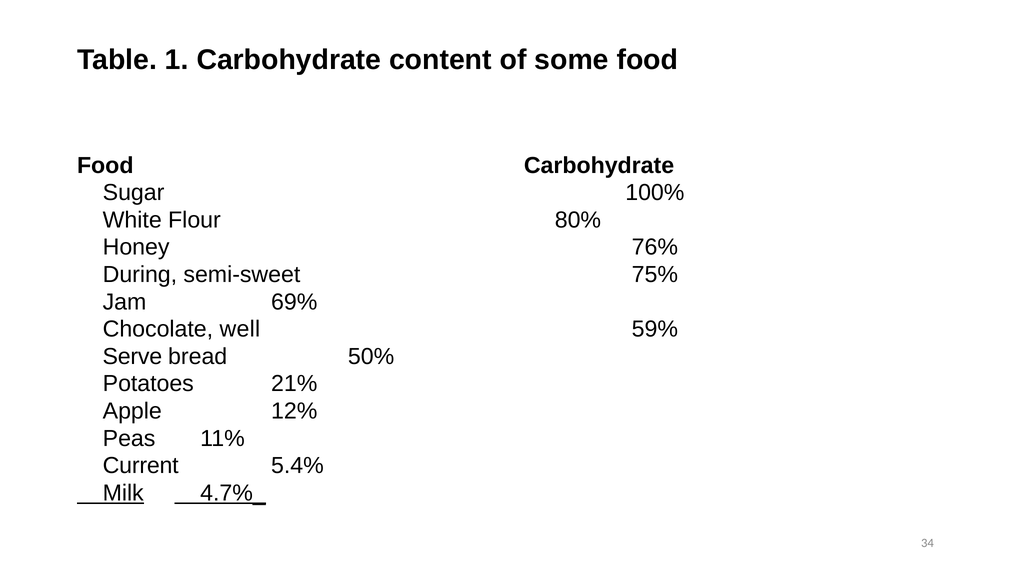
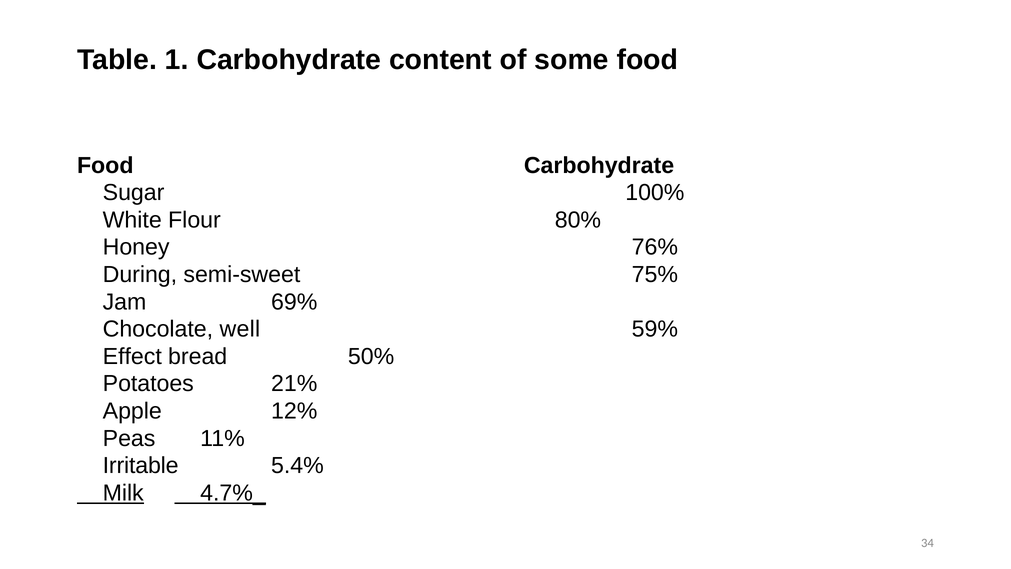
Serve: Serve -> Effect (132, 356)
Current: Current -> Irritable (141, 465)
